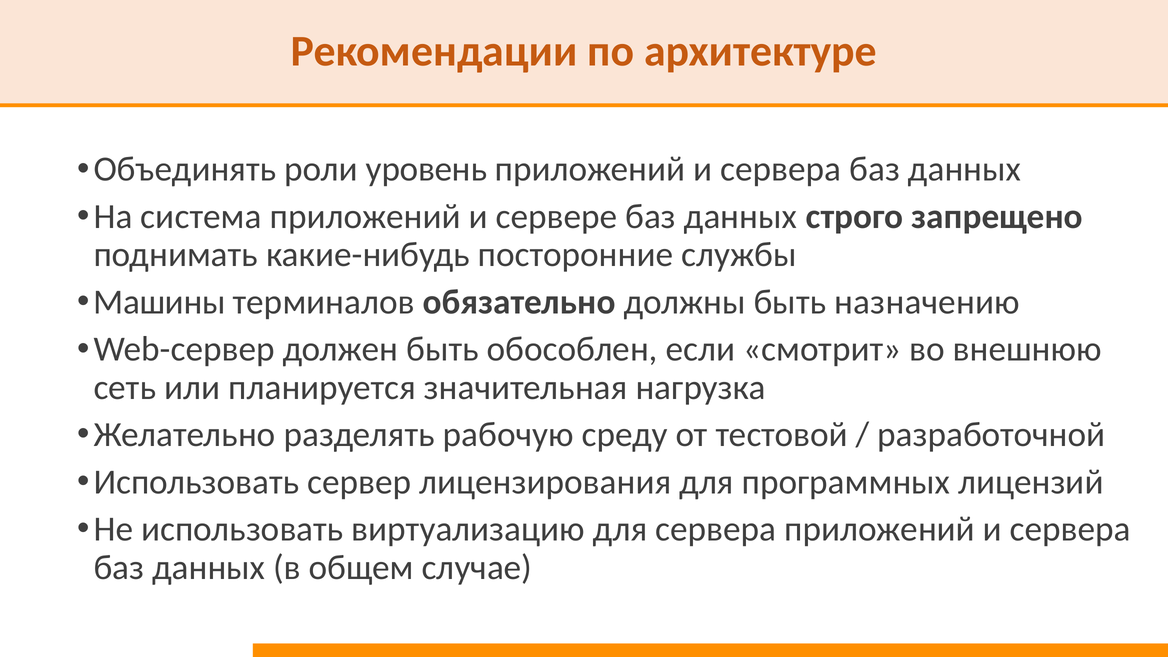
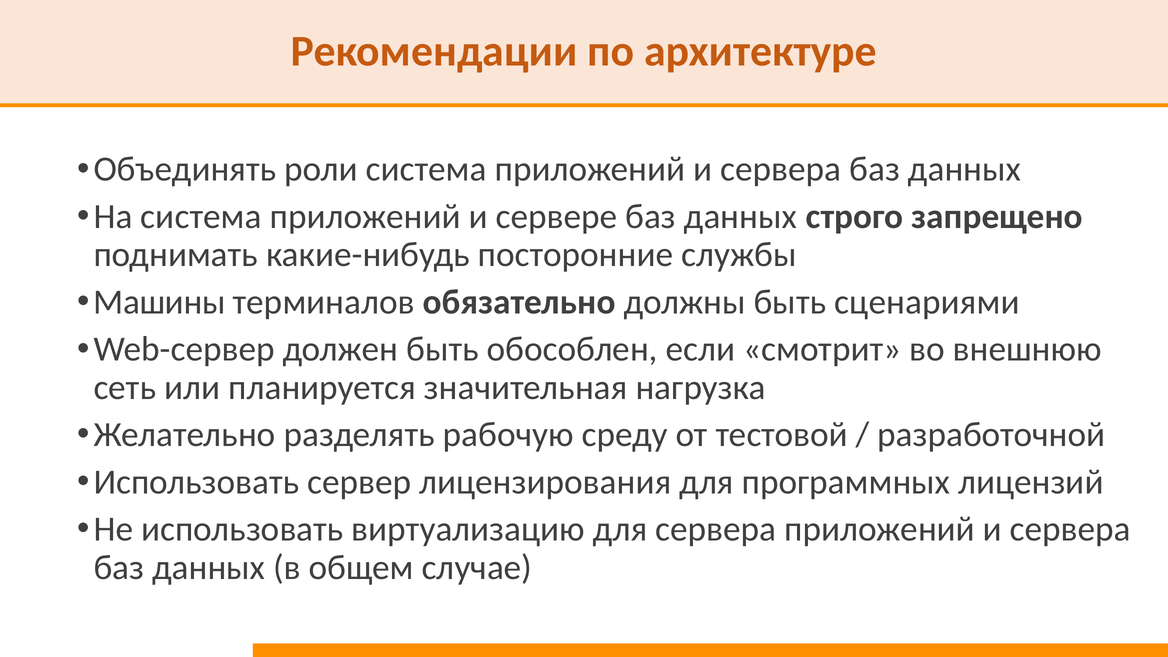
роли уровень: уровень -> система (426, 169)
назначению: назначению -> сценариями (927, 302)
